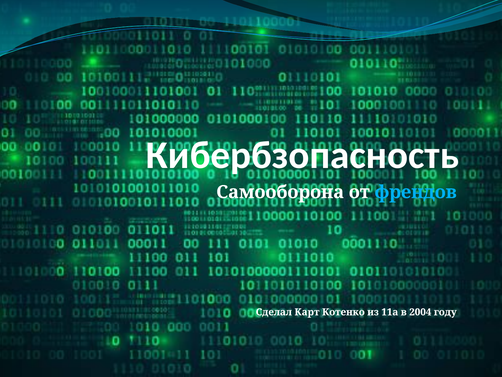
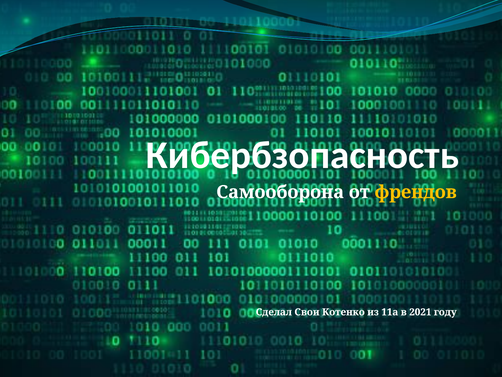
френдов colour: light blue -> yellow (416, 192)
Карт: Карт -> Свои (307, 312)
2004: 2004 -> 2021 (420, 312)
